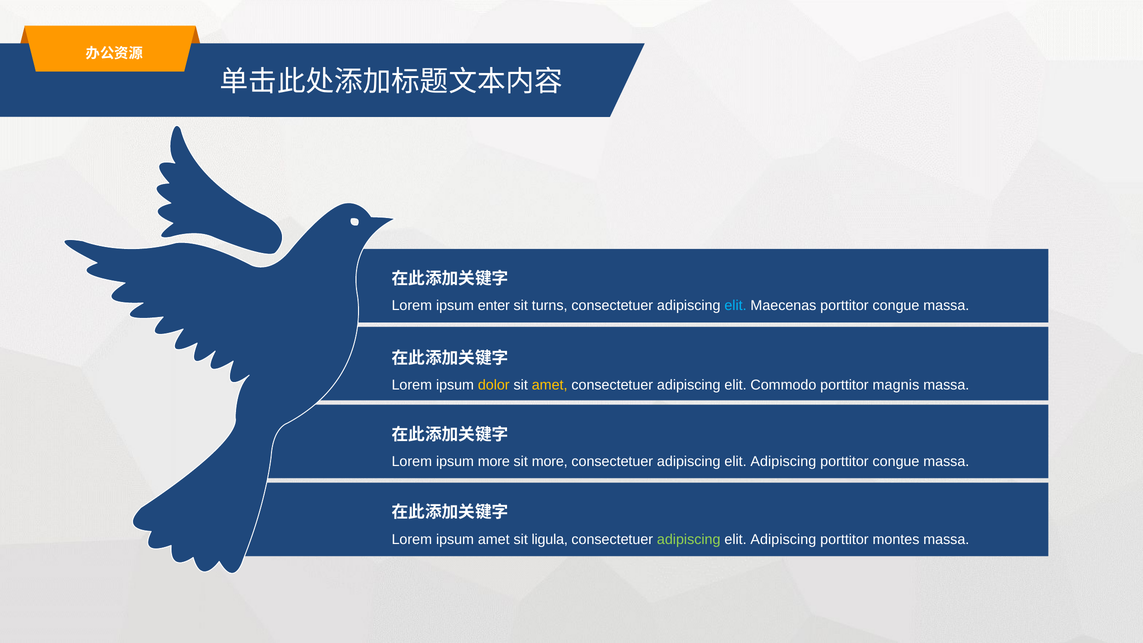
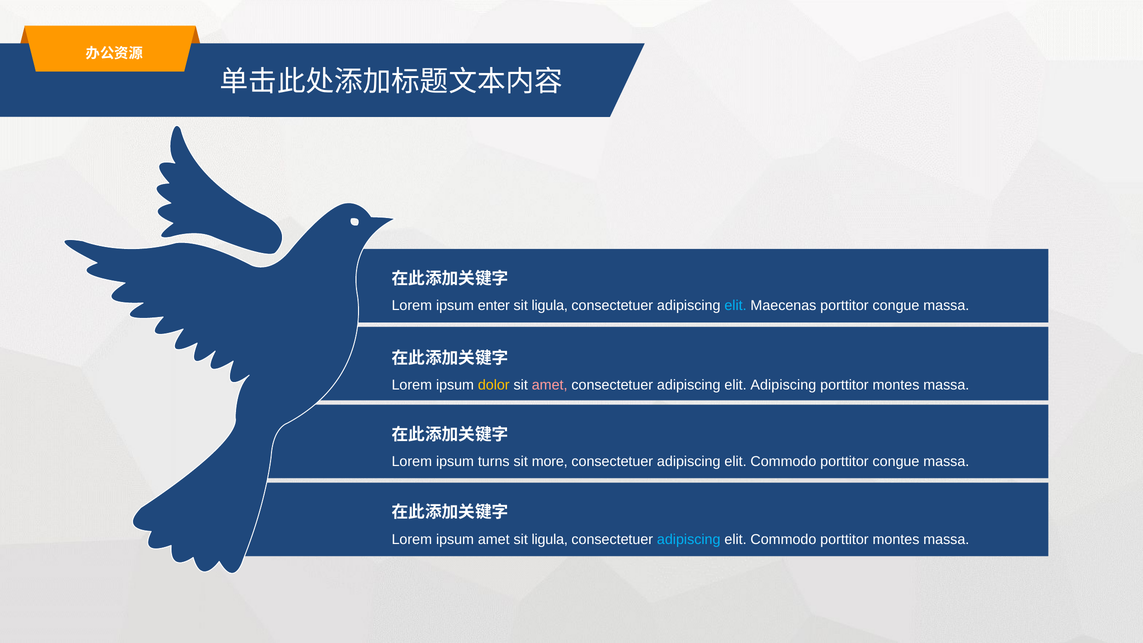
turns: turns -> ligula (550, 306)
amet colour: yellow -> pink (550, 385)
elit Commodo: Commodo -> Adipiscing (783, 385)
magnis: magnis -> montes (896, 385)
ipsum more: more -> turns (494, 461)
Adipiscing: Adipiscing -> Commodo (783, 461)
adipiscing colour: light green -> light blue (689, 539)
Adipiscing: Adipiscing -> Commodo (783, 539)
